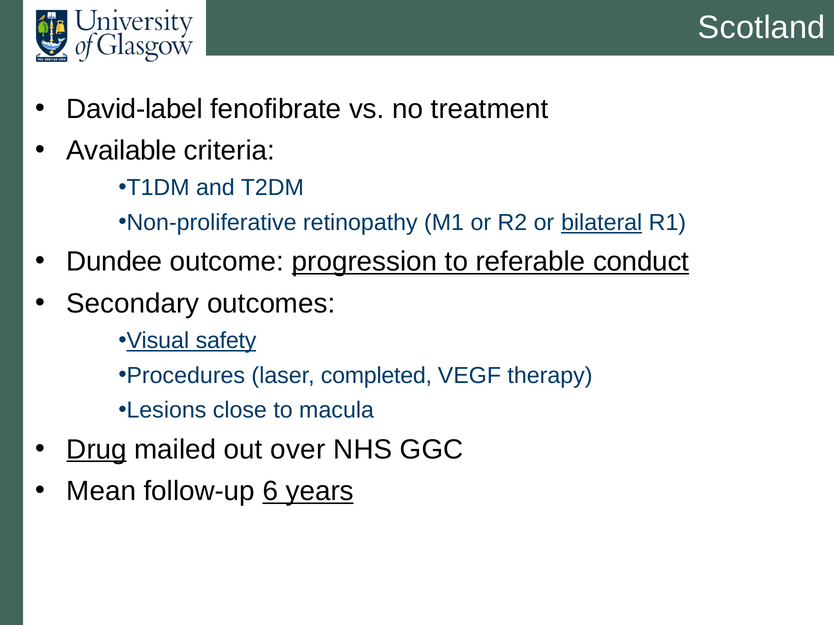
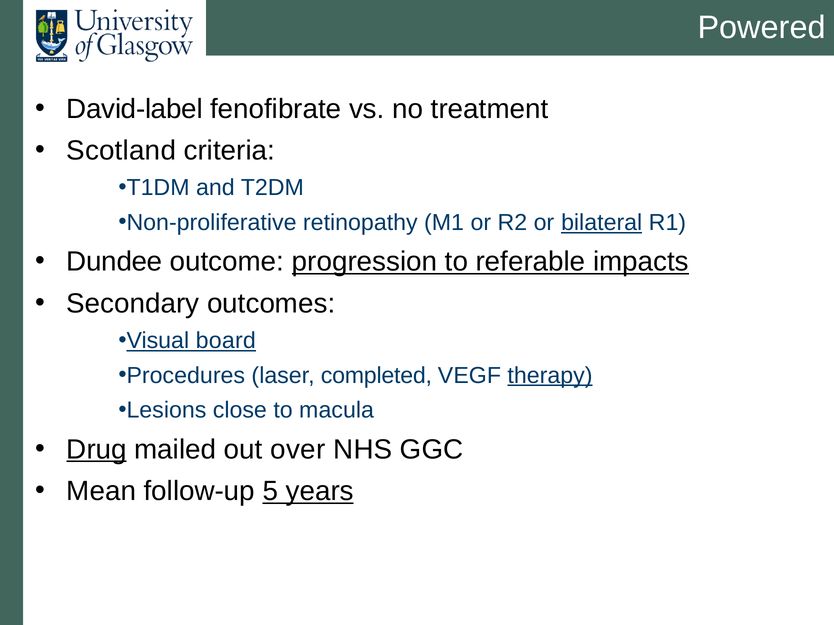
Scotland: Scotland -> Powered (762, 28)
Available: Available -> Scotland (121, 151)
conduct: conduct -> impacts (641, 262)
safety: safety -> board (226, 341)
therapy underline: none -> present (550, 376)
6: 6 -> 5 (270, 492)
